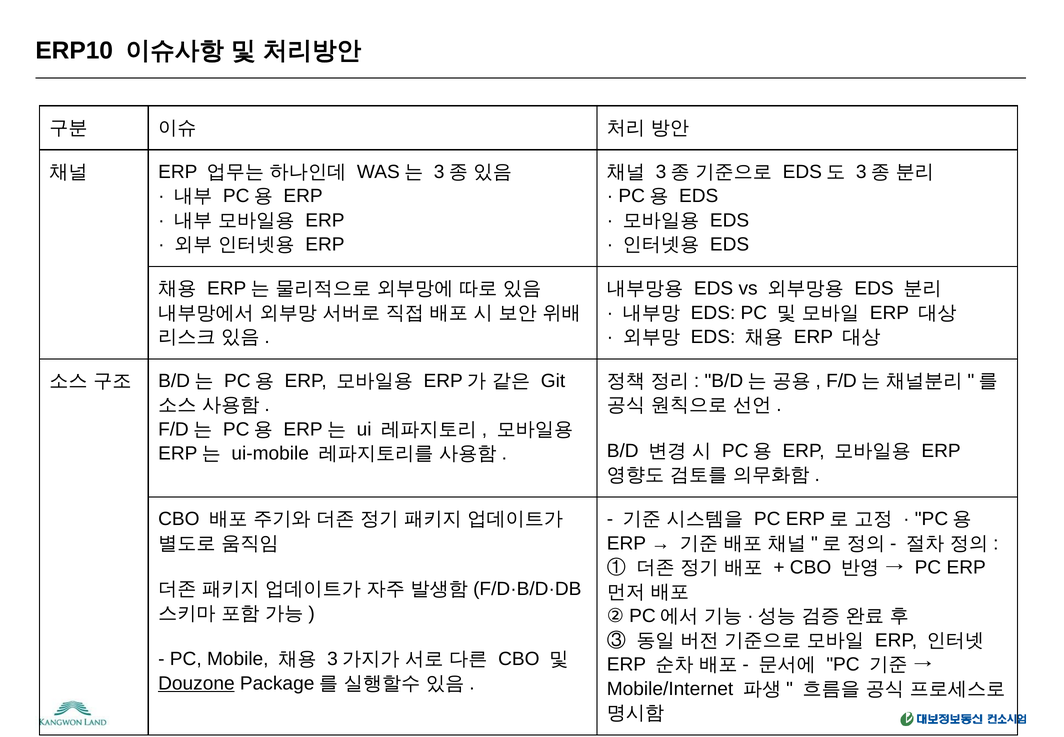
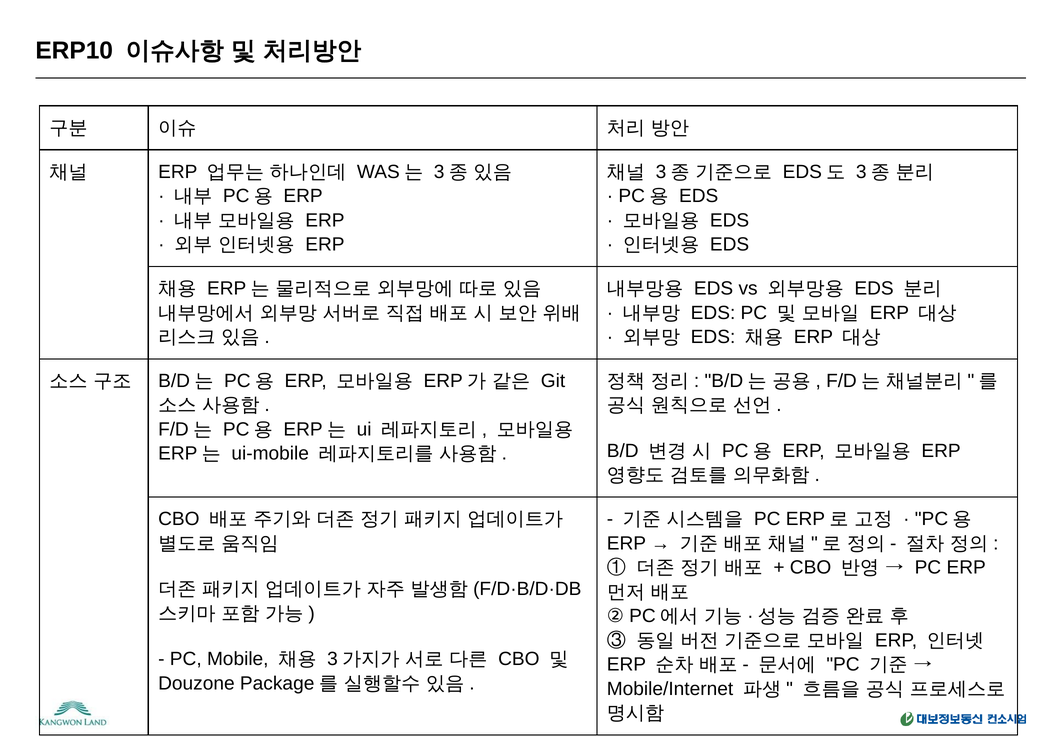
Douzone underline: present -> none (196, 683)
